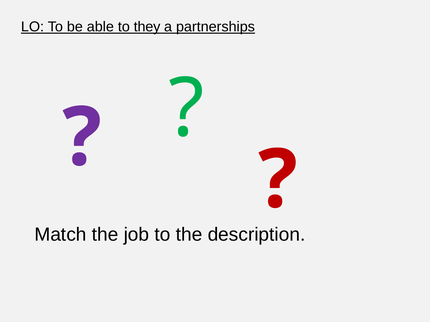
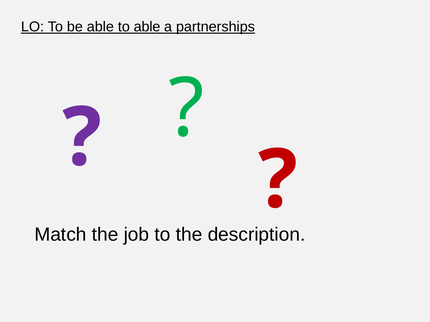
to they: they -> able (147, 27)
